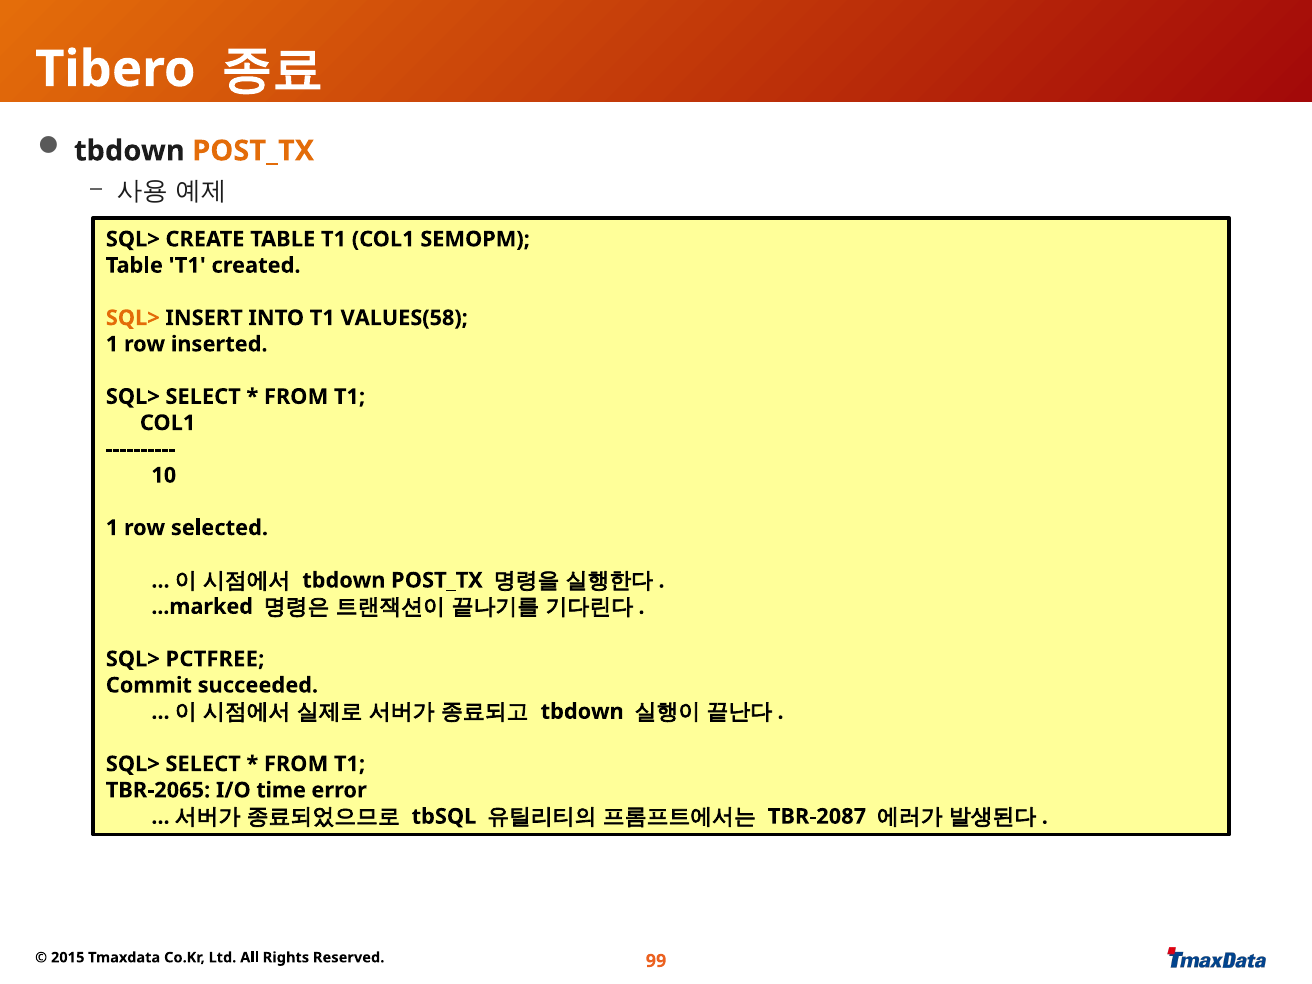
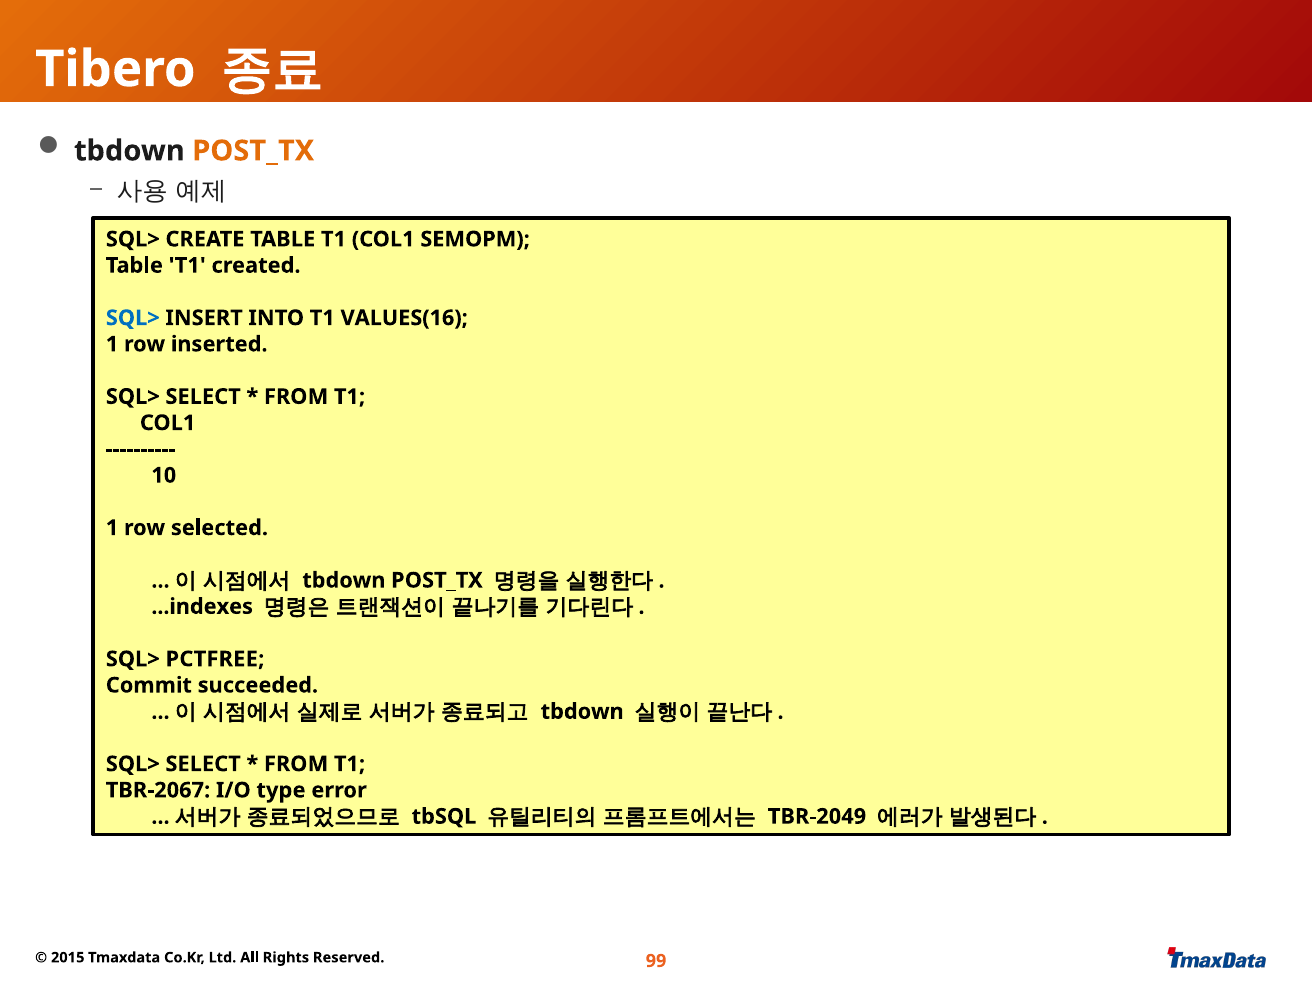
SQL> colour: orange -> blue (133, 318)
VALUES(58: VALUES(58 -> VALUES(16 (404, 318)
...marked: ...marked -> ...indexes (202, 607)
TBR-2065: TBR-2065 -> TBR-2067 (158, 790)
time: time -> type (281, 790)
TBR-2087: TBR-2087 -> TBR-2049 (817, 817)
